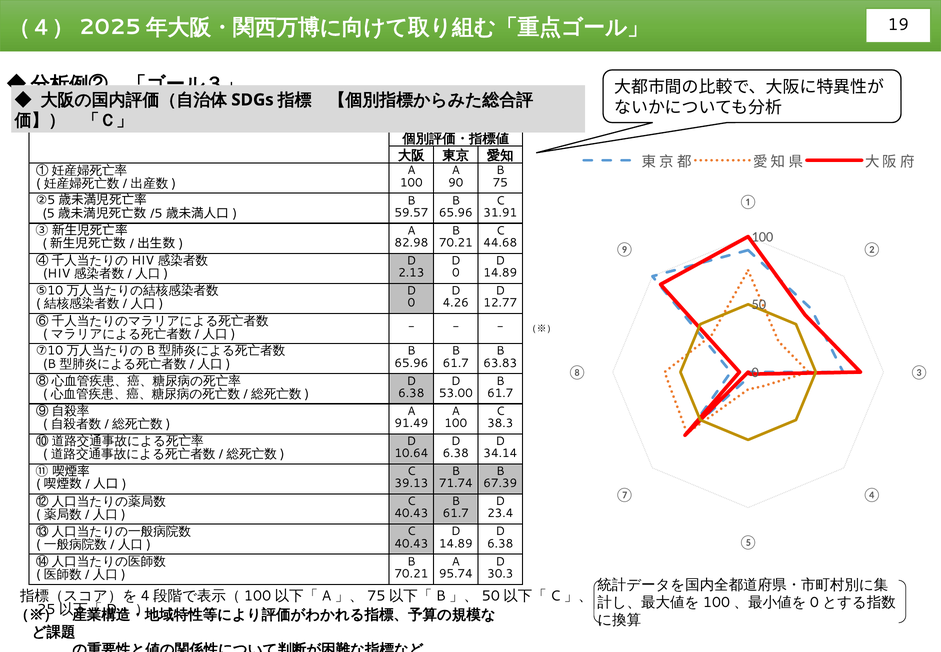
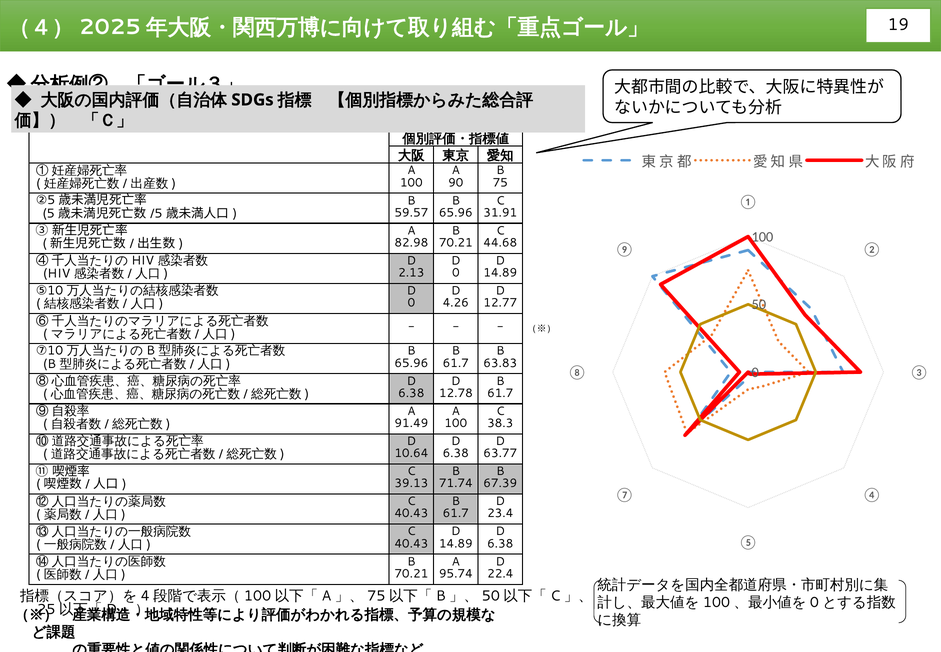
53.00: 53.00 -> 12.78 (456, 393)
34.14: 34.14 -> 63.77 (500, 453)
30.3: 30.3 -> 22.4 (500, 573)
